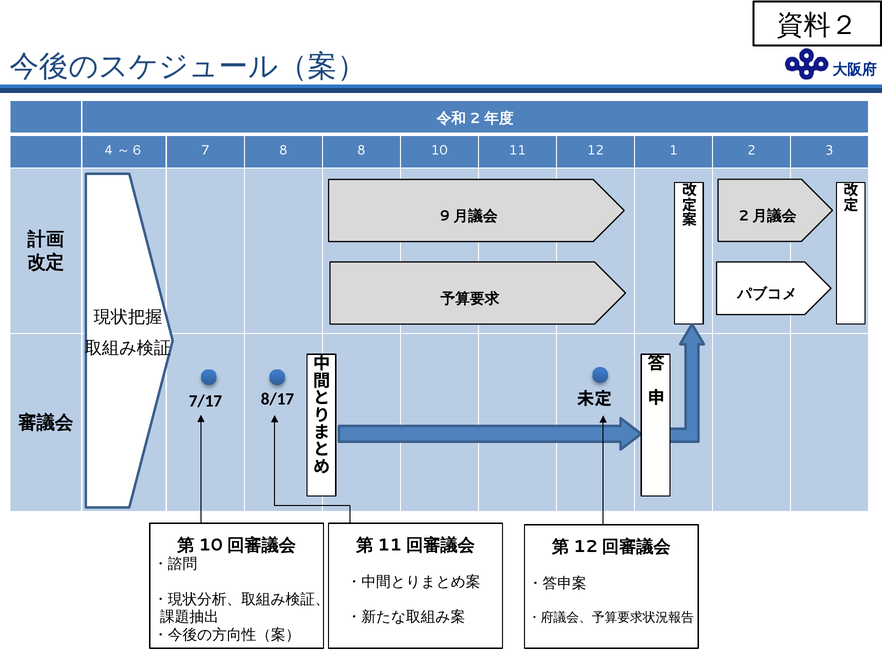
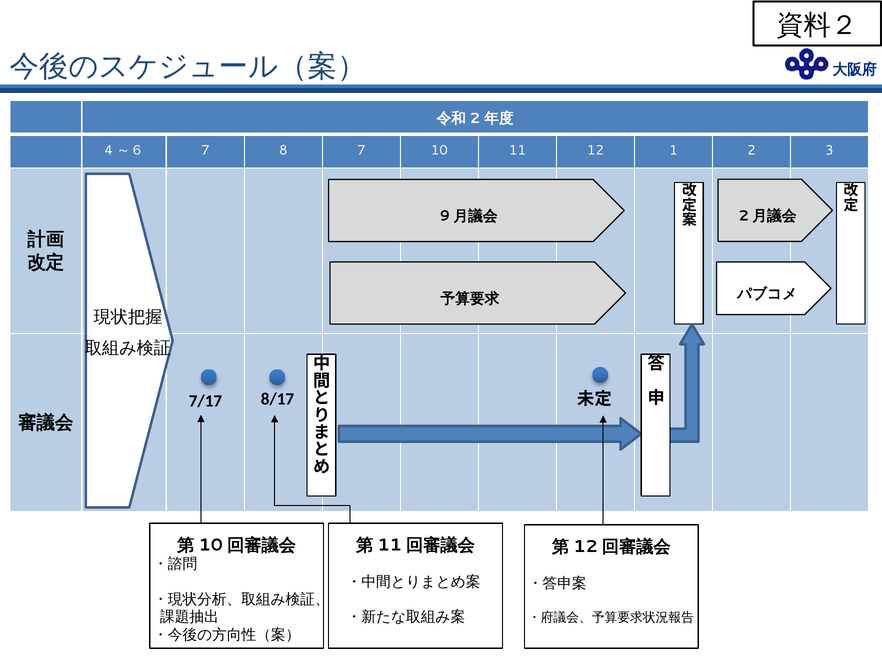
8 8: 8 -> 7 (361, 150)
